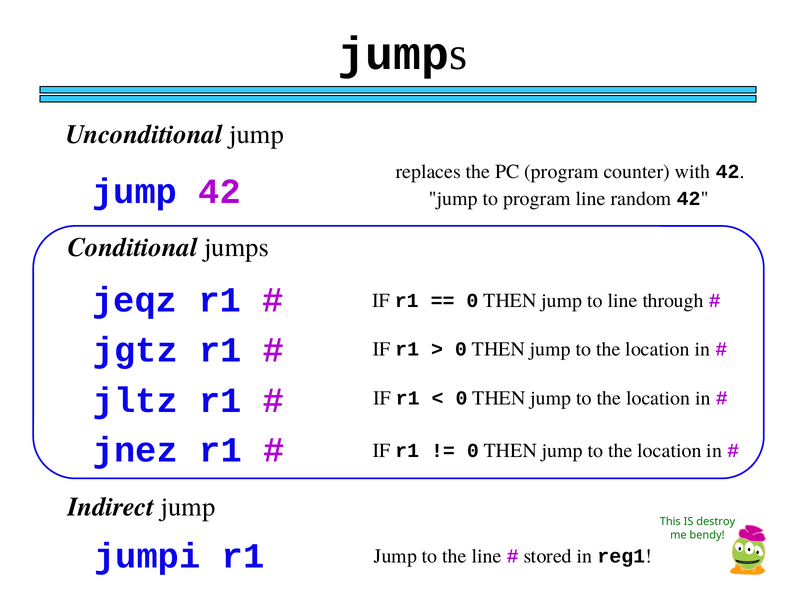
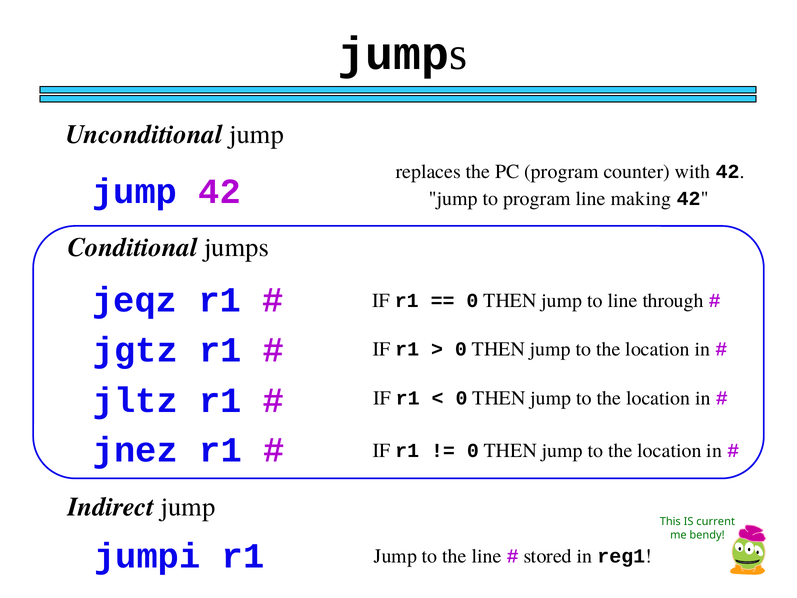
random: random -> making (641, 198)
destroy: destroy -> current (716, 521)
